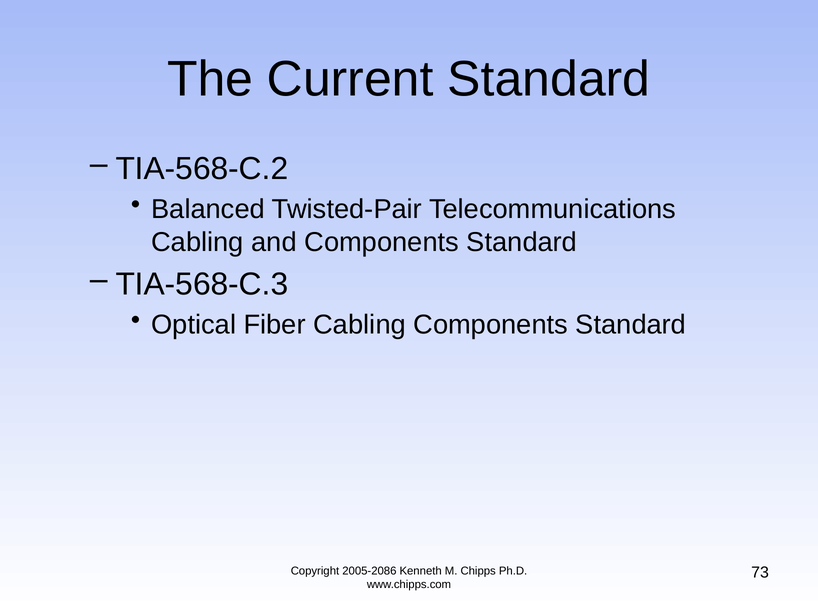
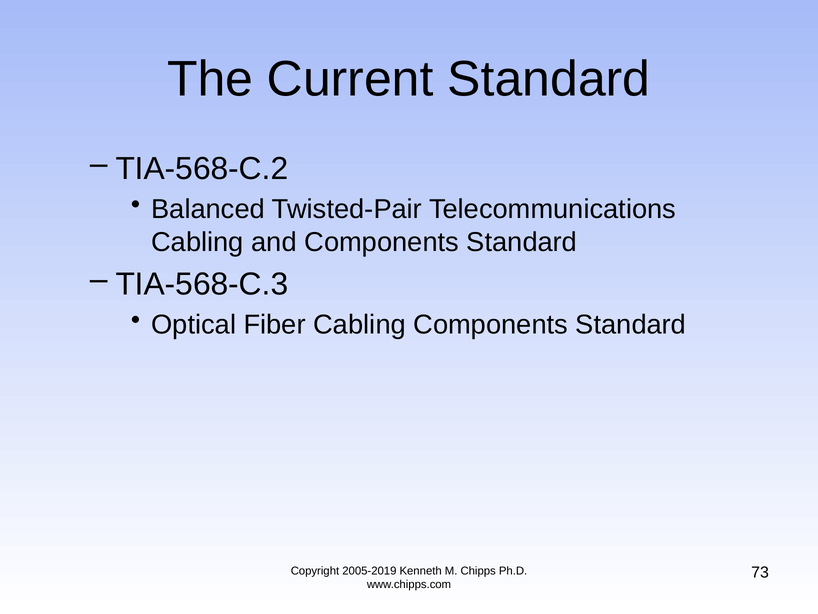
2005-2086: 2005-2086 -> 2005-2019 (369, 570)
